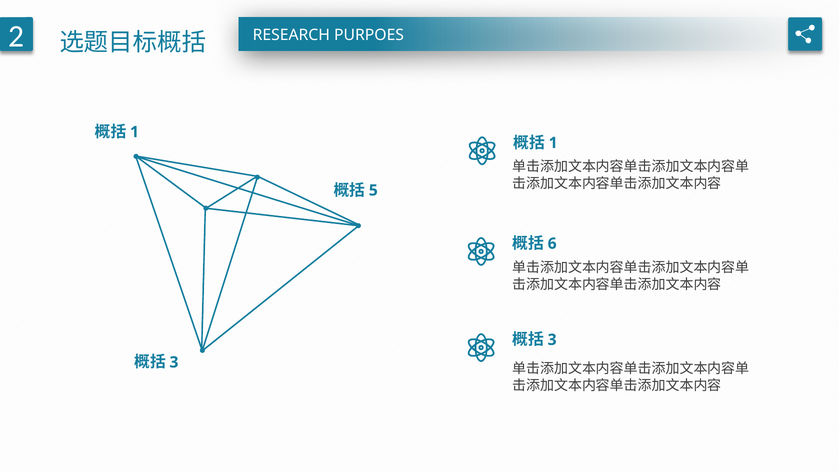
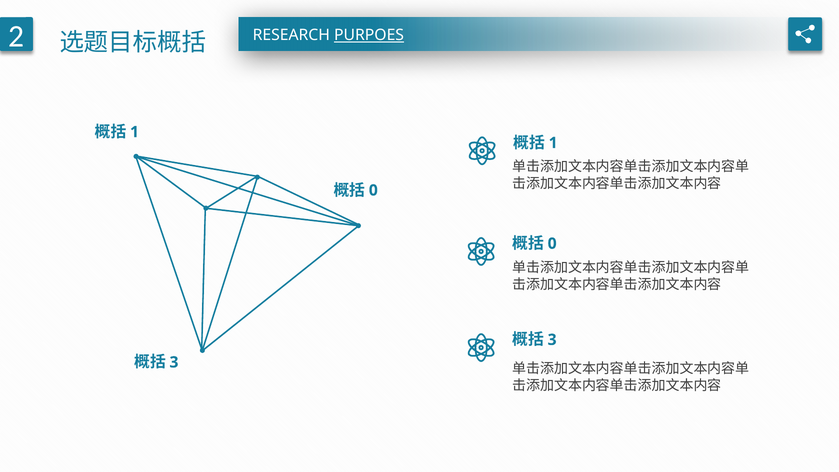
PURPOES underline: none -> present (369, 35)
5: 5 -> 0 (373, 190)
6: 6 -> 0 (552, 244)
